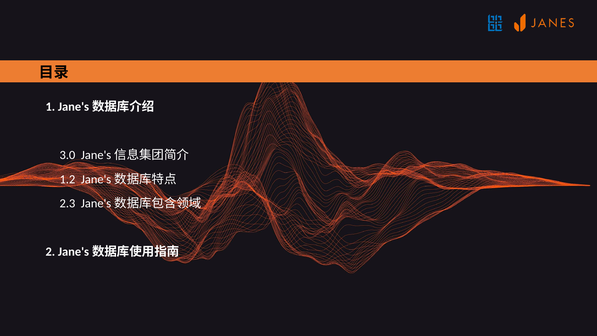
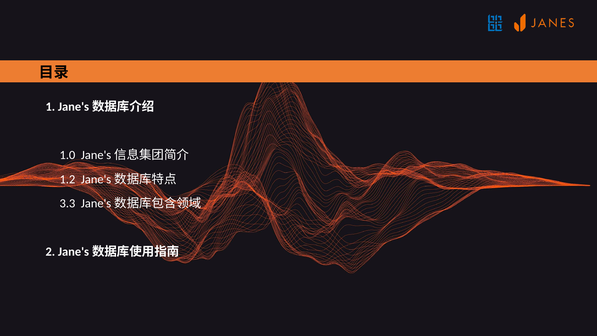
3.0: 3.0 -> 1.0 (67, 155)
2.3: 2.3 -> 3.3 (67, 203)
